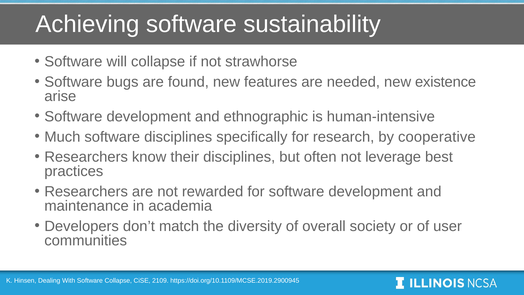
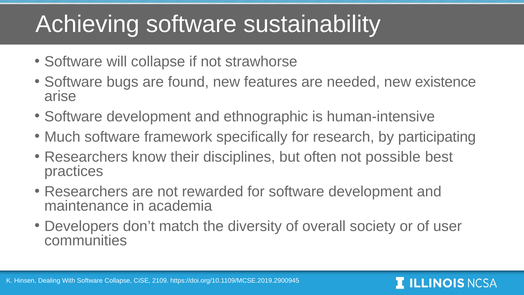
software disciplines: disciplines -> framework (178, 137)
cooperative: cooperative -> participating (437, 137)
leverage: leverage -> possible (393, 157)
